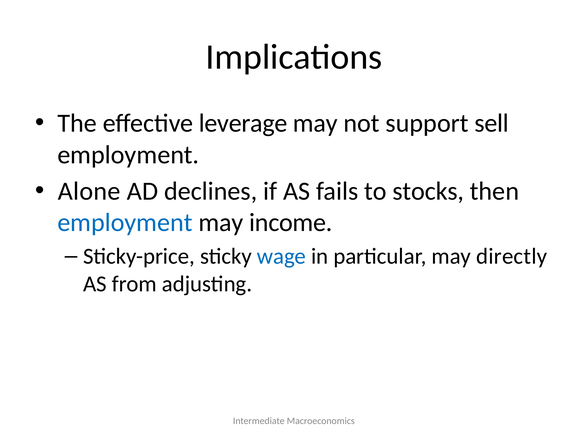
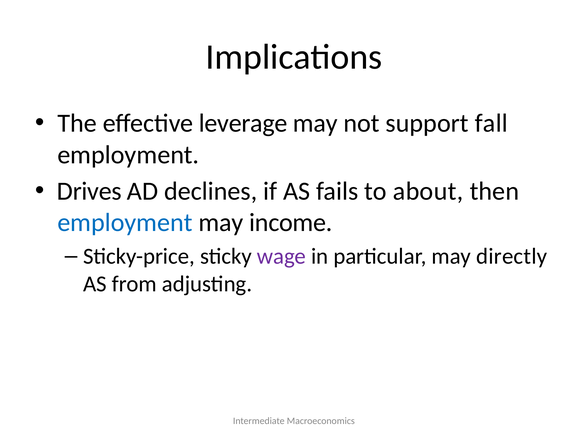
sell: sell -> fall (491, 123)
Alone: Alone -> Drives (89, 191)
stocks: stocks -> about (428, 191)
wage colour: blue -> purple (281, 256)
